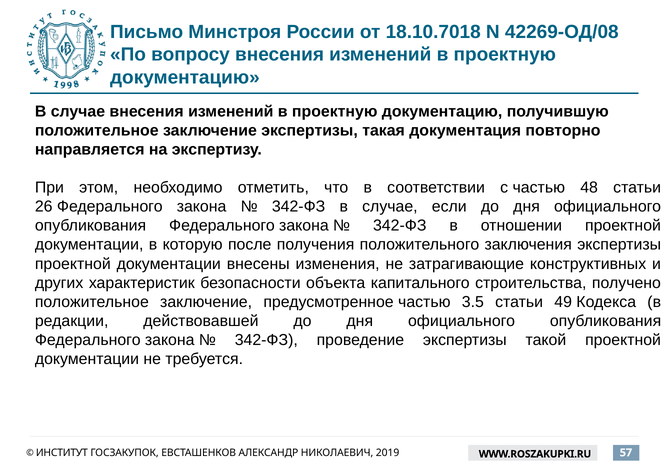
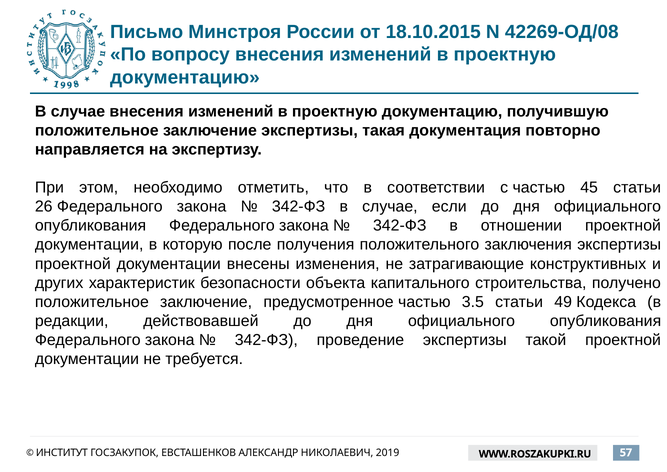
18.10.7018: 18.10.7018 -> 18.10.2015 (433, 32)
48: 48 -> 45 (589, 188)
